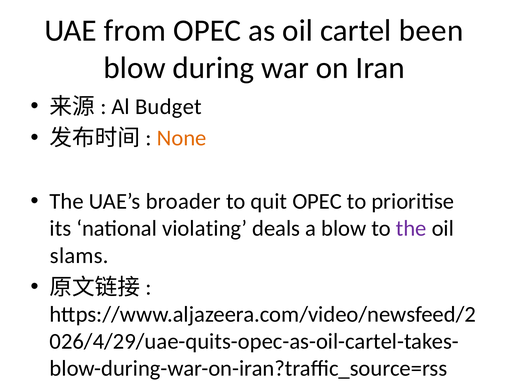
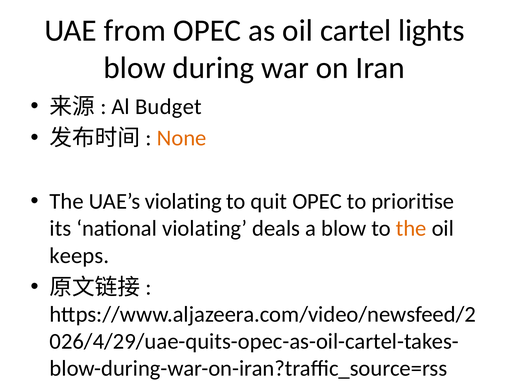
been: been -> lights (431, 31)
UAE’s broader: broader -> violating (183, 202)
the colour: purple -> orange (411, 229)
slams: slams -> keeps (79, 256)
